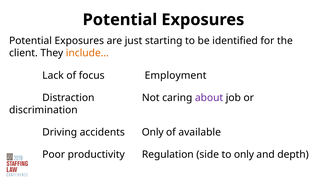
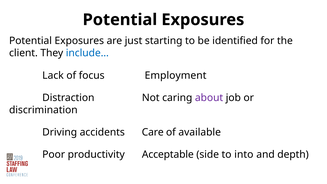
include… colour: orange -> blue (87, 53)
accidents Only: Only -> Care (153, 132)
Regulation: Regulation -> Acceptable (168, 155)
to only: only -> into (244, 155)
